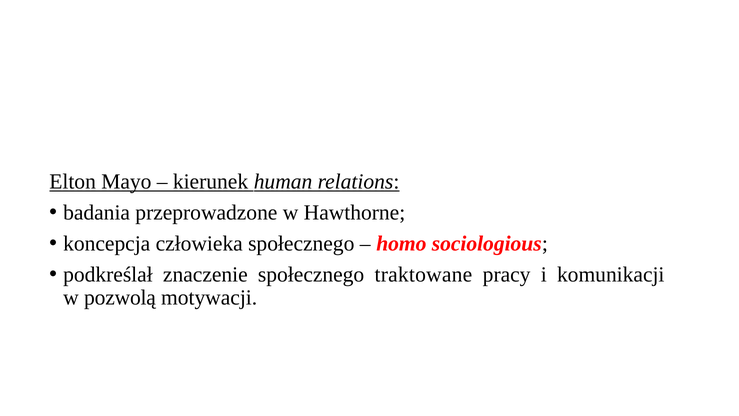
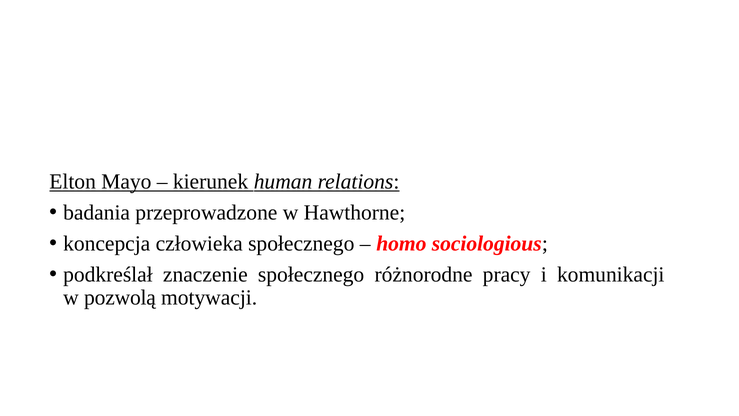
traktowane: traktowane -> różnorodne (424, 274)
